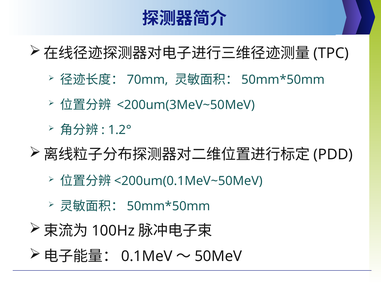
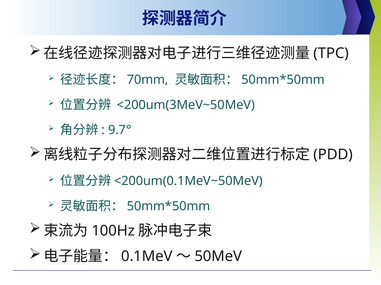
1.2°: 1.2° -> 9.7° (120, 130)
